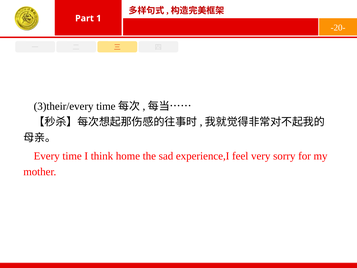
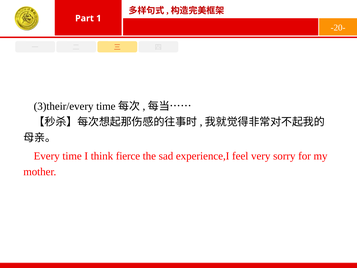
home: home -> fierce (128, 156)
